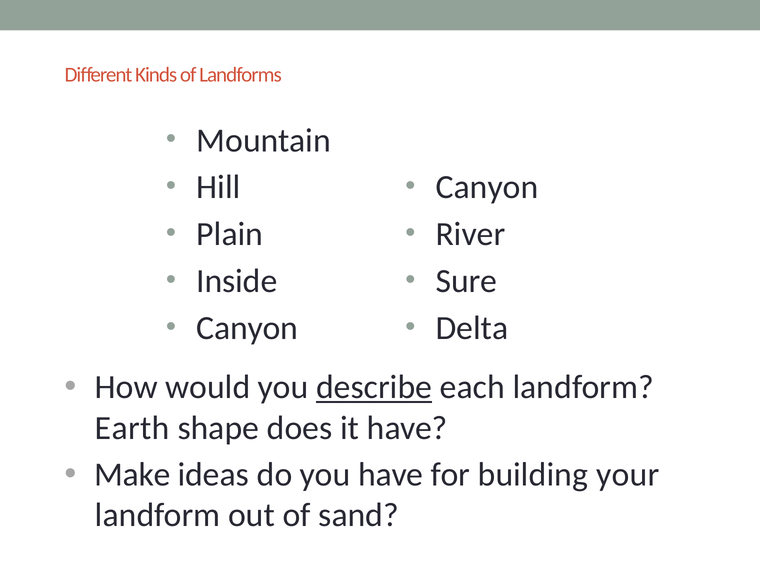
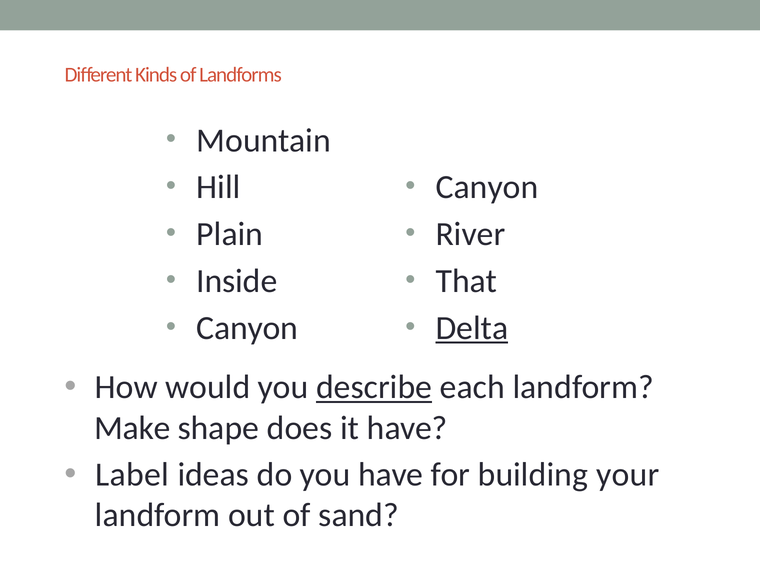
Sure: Sure -> That (466, 281)
Delta underline: none -> present (472, 328)
Earth: Earth -> Make (133, 428)
Make: Make -> Label (132, 475)
